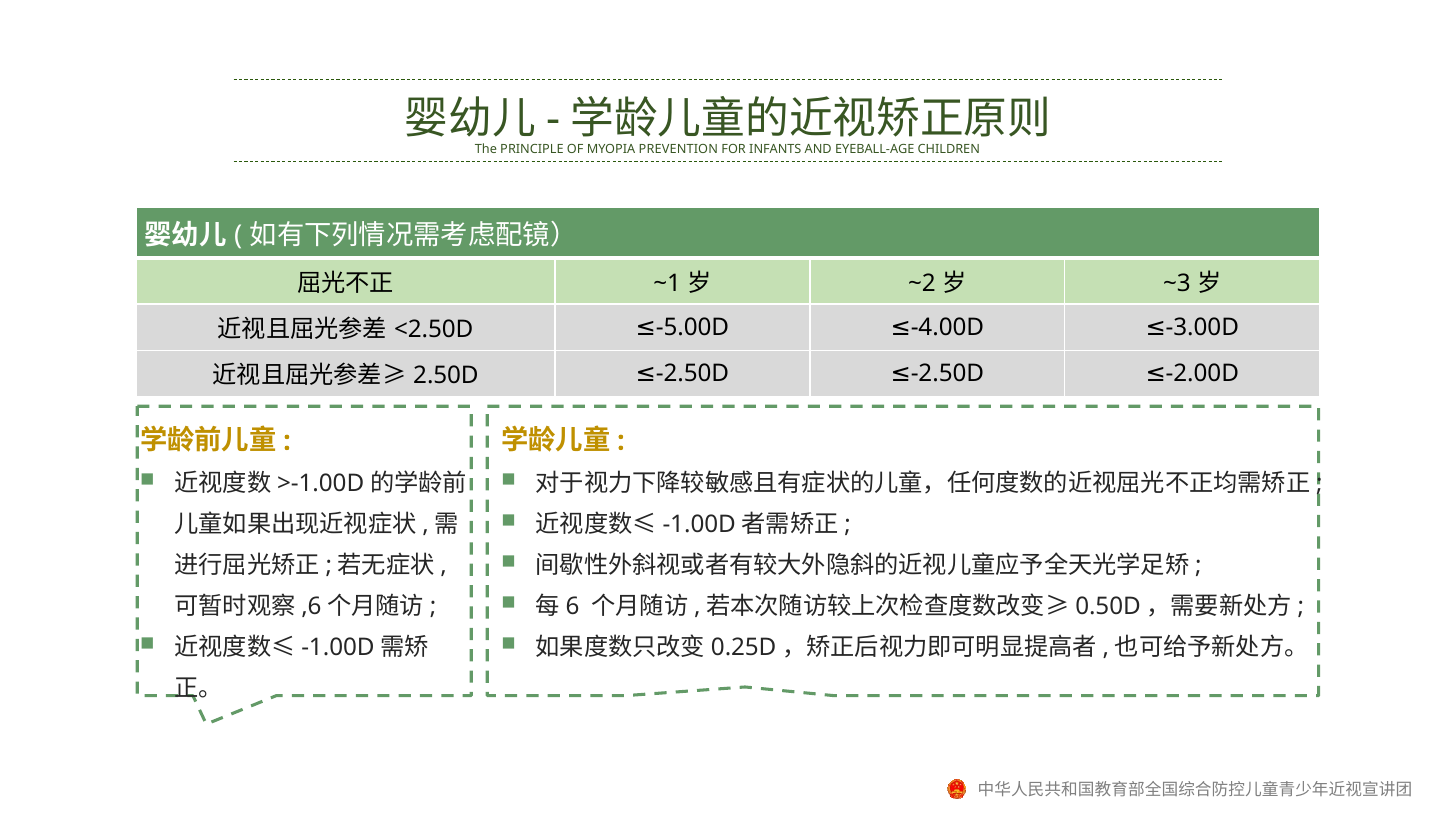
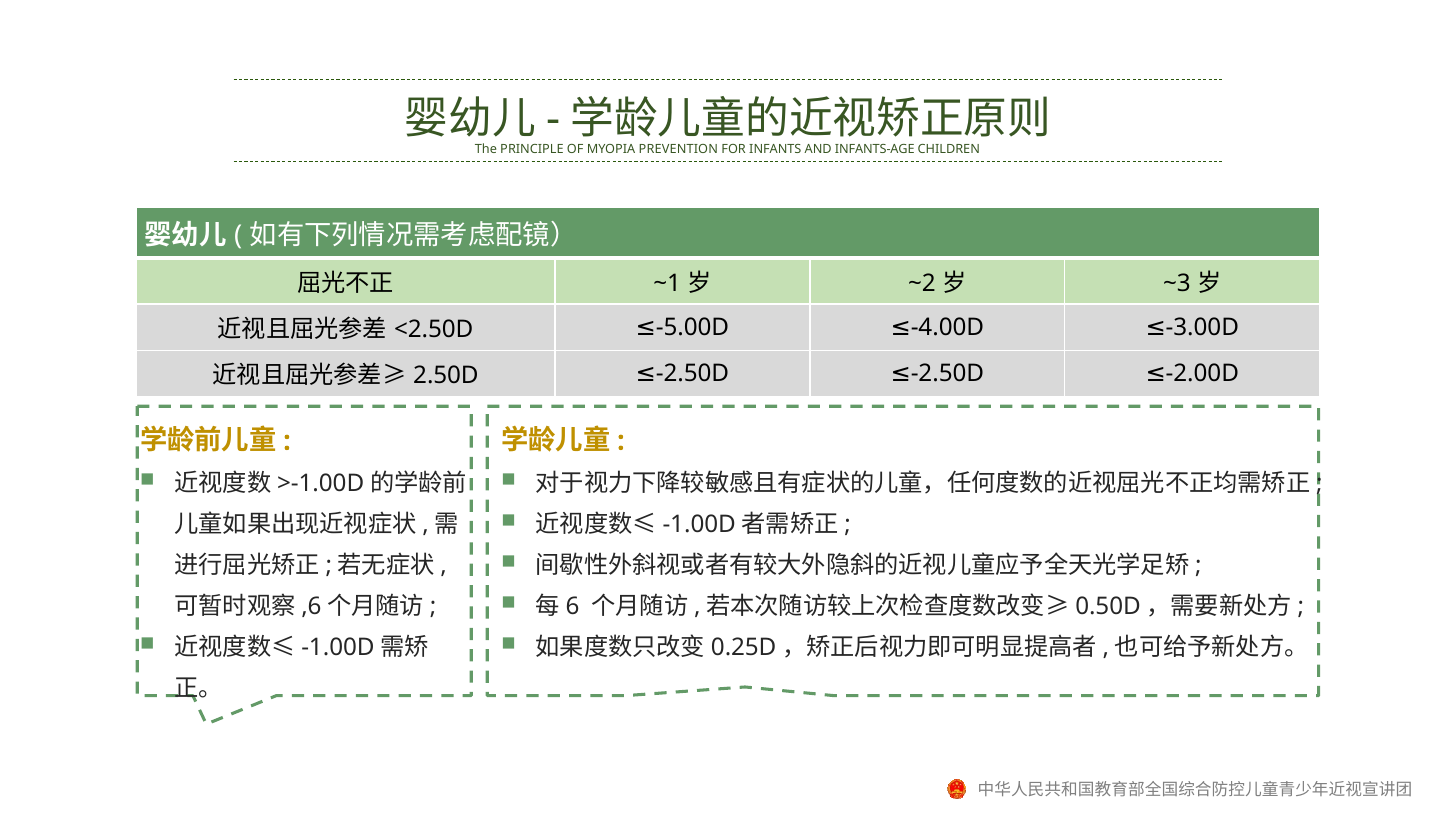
EYEBALL-AGE: EYEBALL-AGE -> INFANTS-AGE (875, 149)
